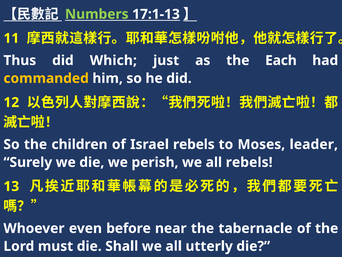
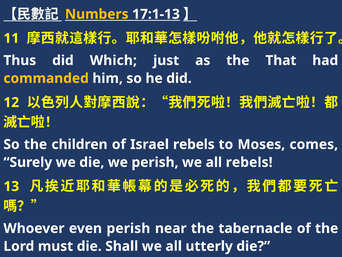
Numbers colour: light green -> yellow (97, 14)
Each: Each -> That (281, 60)
leader: leader -> comes (314, 144)
even before: before -> perish (128, 228)
